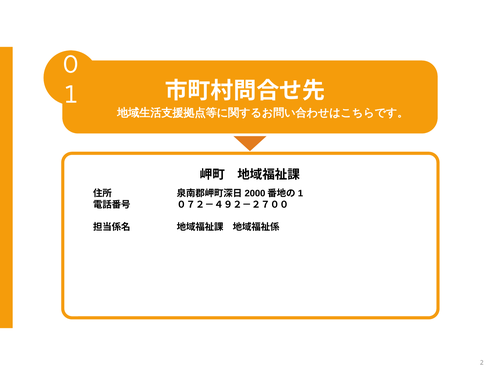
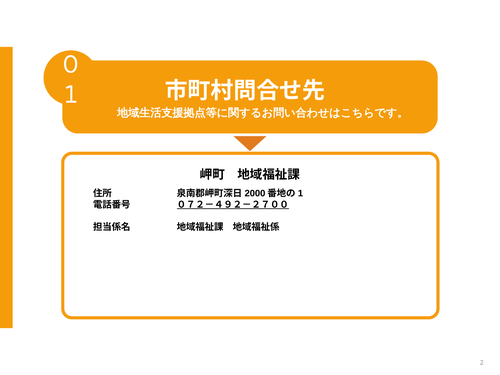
０７２－４９２－２７００ underline: none -> present (233, 205)
